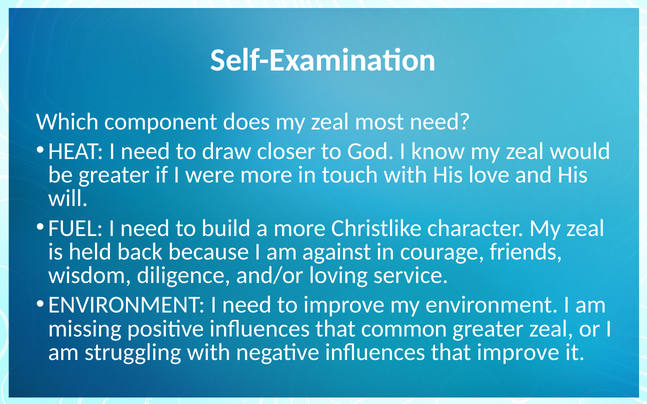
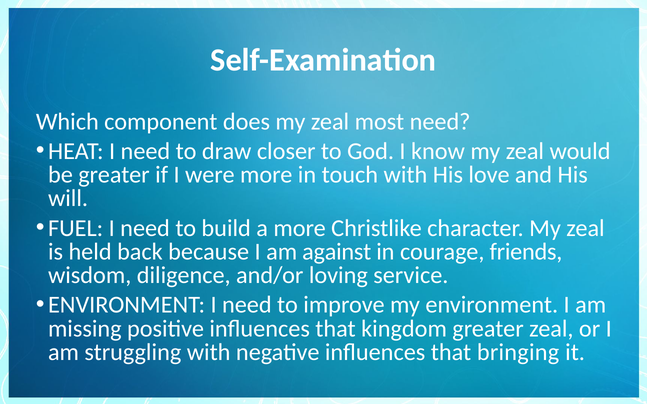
common: common -> kingdom (404, 329)
that improve: improve -> bringing (518, 352)
